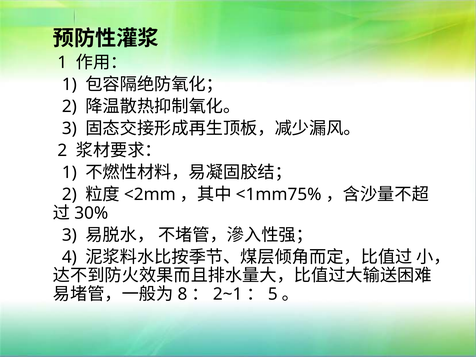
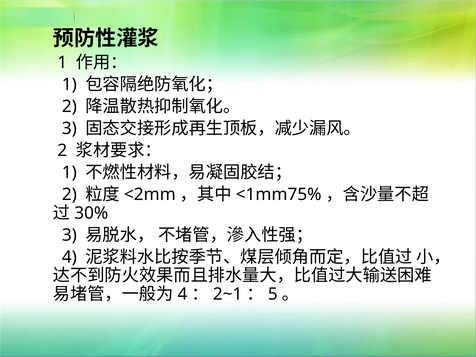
8: 8 -> 4 (182, 294)
